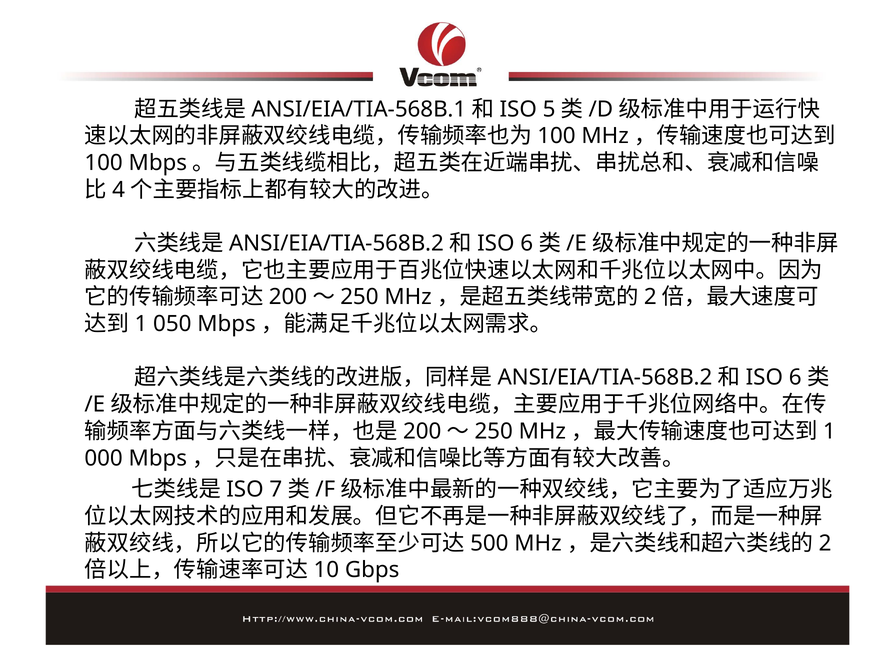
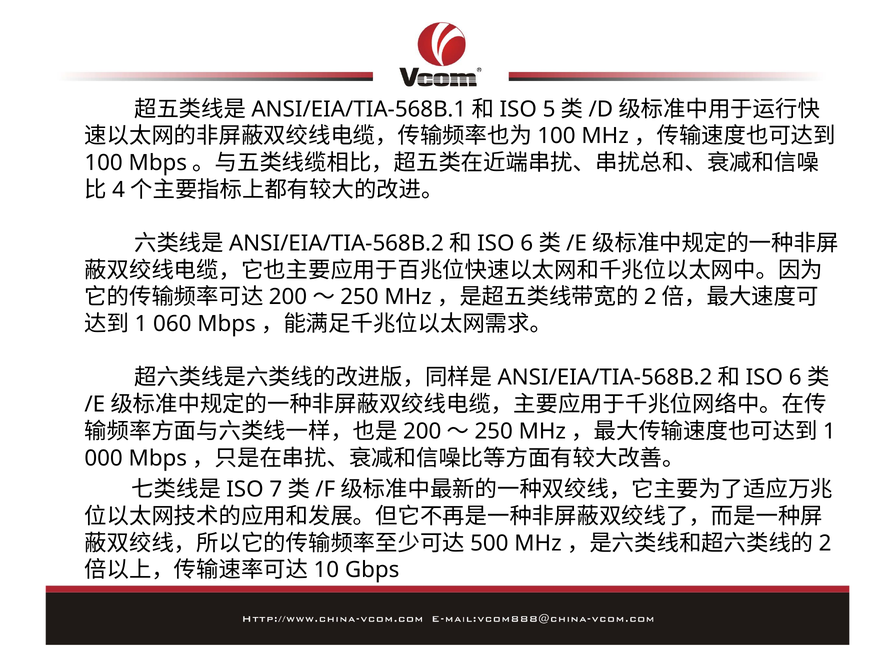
050: 050 -> 060 (172, 324)
